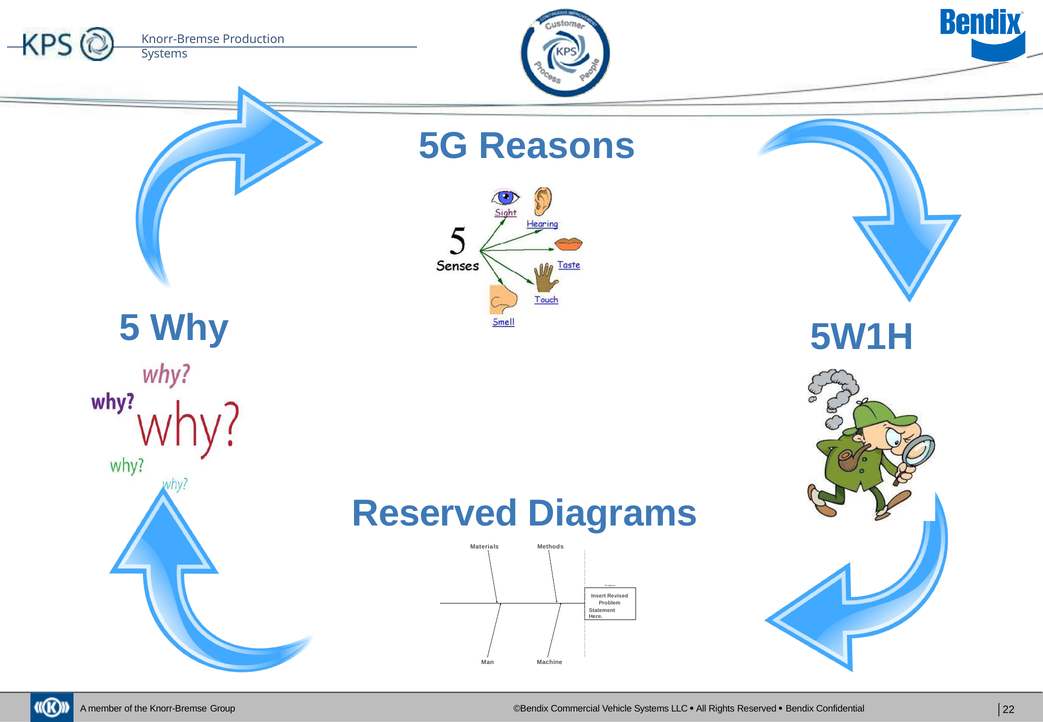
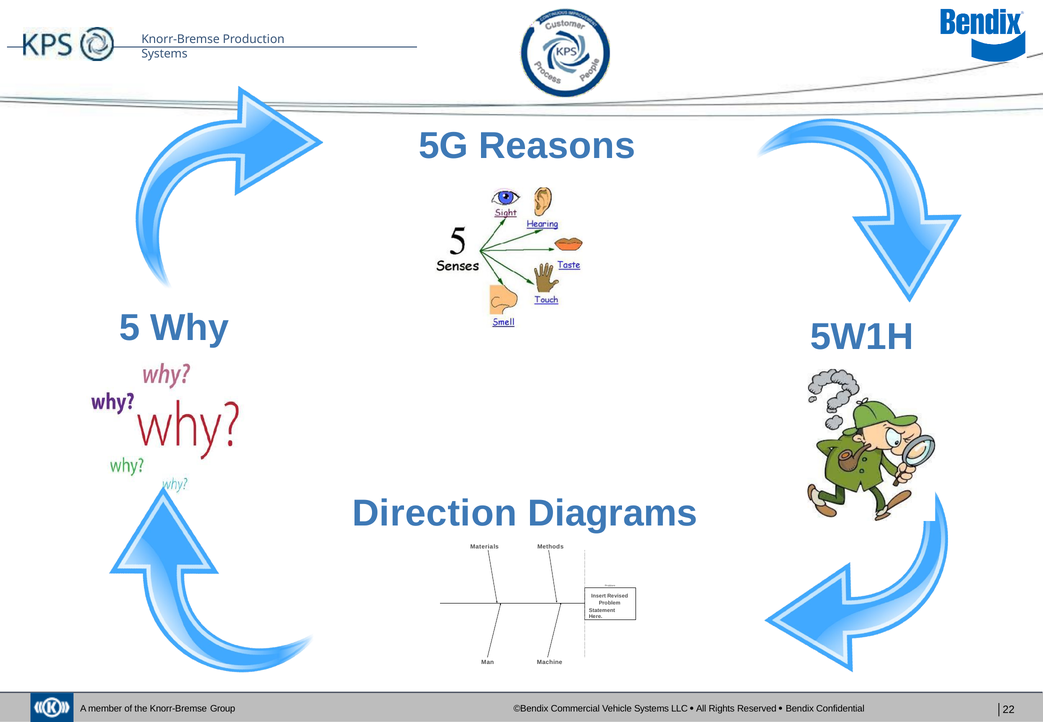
Reserved: Reserved -> Direction (435, 513)
